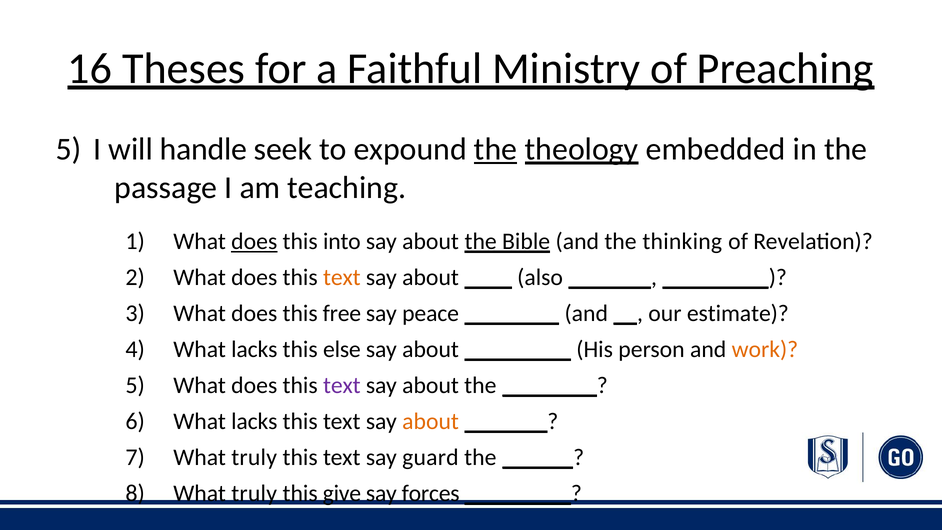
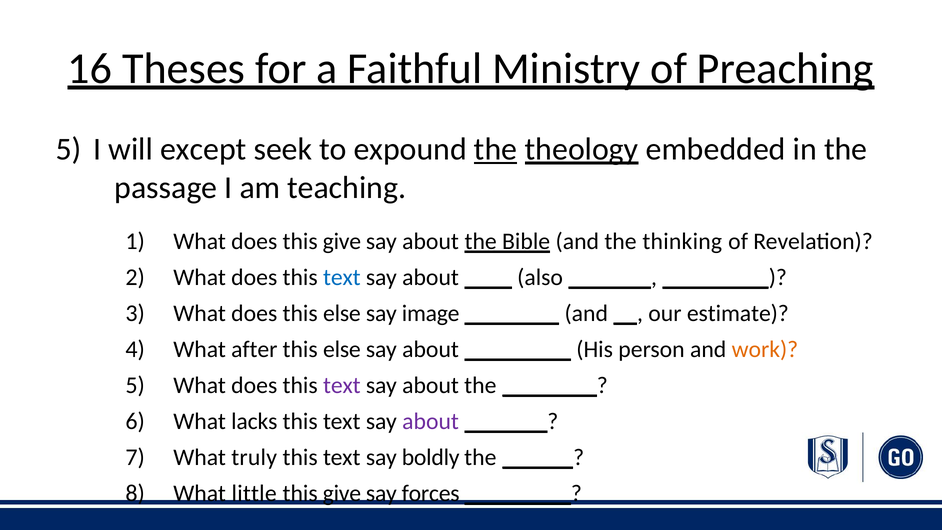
handle: handle -> except (203, 149)
does underline: present -> none (254, 241)
into: into -> give (342, 241)
text colour: orange -> blue (342, 277)
does this free: free -> else (342, 313)
peace: peace -> image (431, 313)
lacks: lacks -> after (254, 349)
about colour: orange -> purple (431, 421)
guard: guard -> boldly (431, 457)
truly: truly -> little (254, 493)
